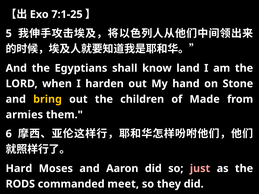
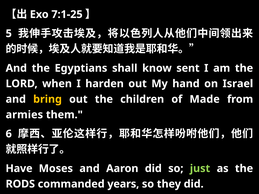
land: land -> sent (188, 68)
Stone: Stone -> Israel (238, 84)
Hard: Hard -> Have (19, 169)
just colour: pink -> light green (200, 169)
meet: meet -> years (123, 184)
